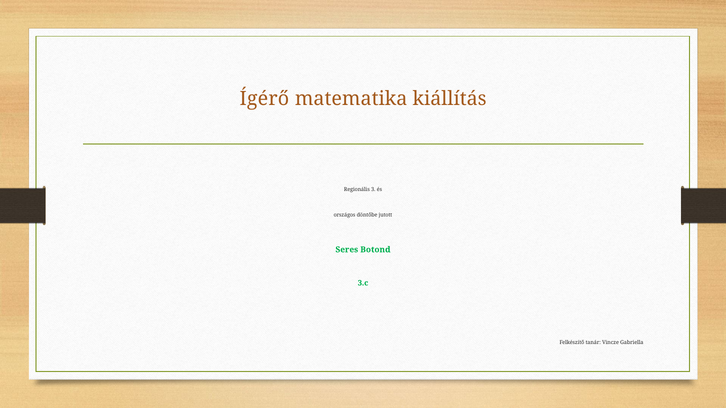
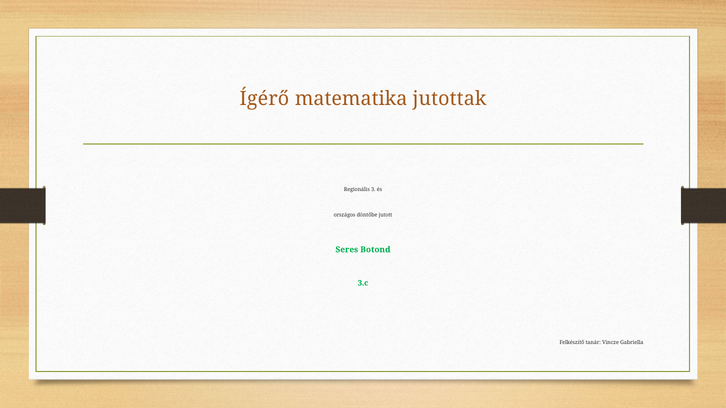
kiállítás: kiállítás -> jutottak (450, 99)
